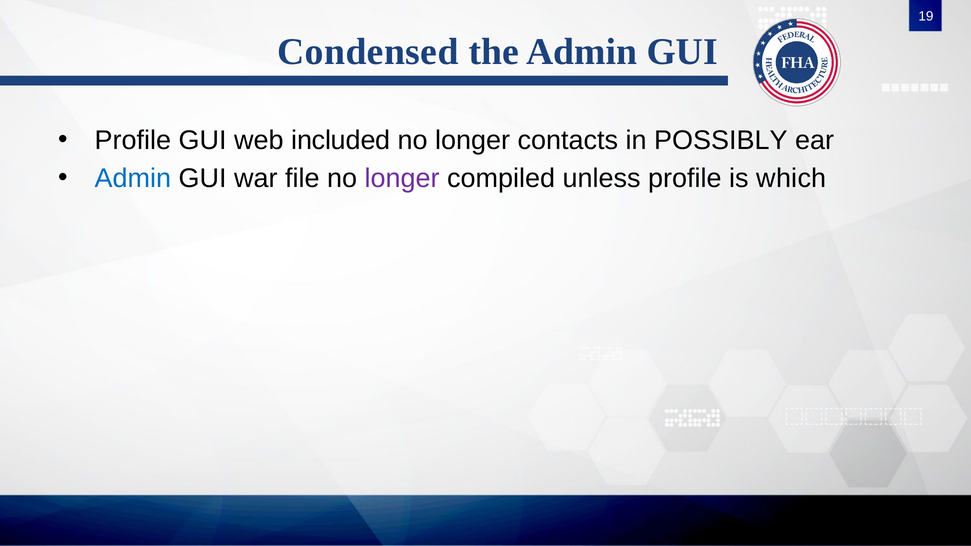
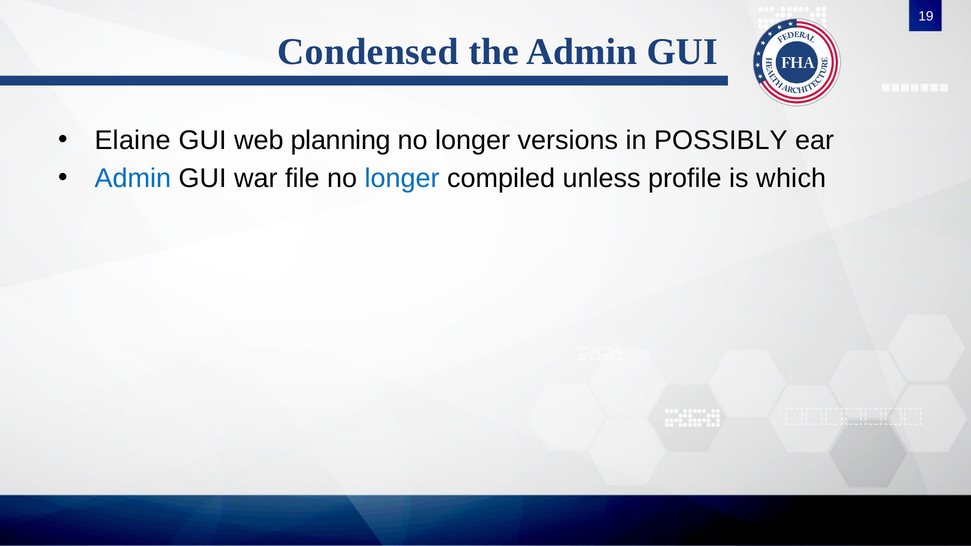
Profile: Profile -> Elaine (133, 140)
included: included -> planning (341, 140)
contacts: contacts -> versions (568, 140)
longer colour: purple -> blue (402, 178)
